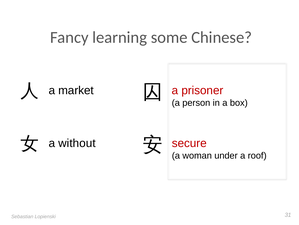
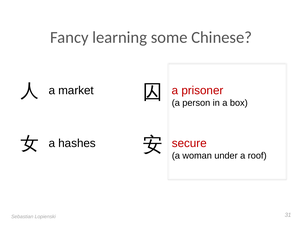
without: without -> hashes (77, 143)
